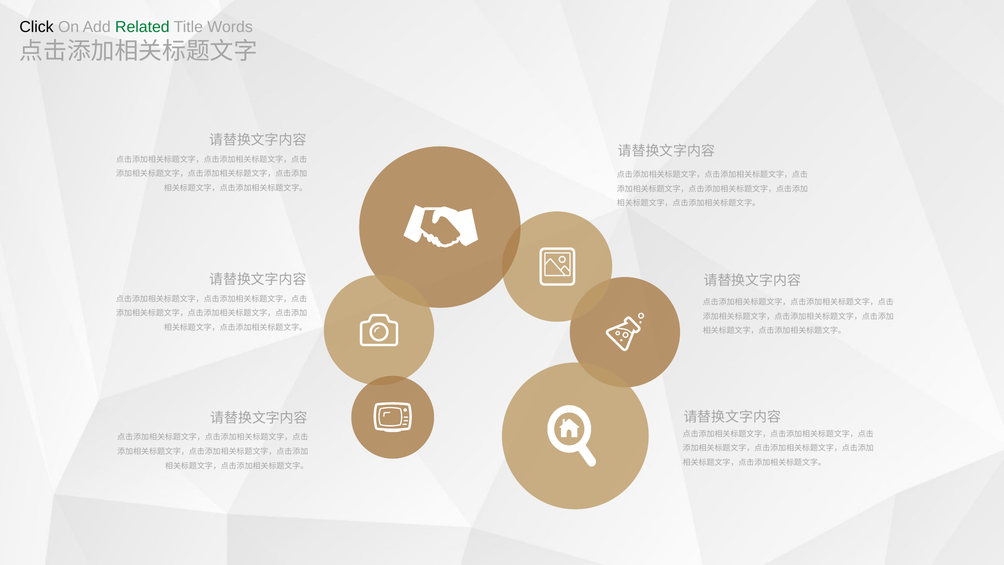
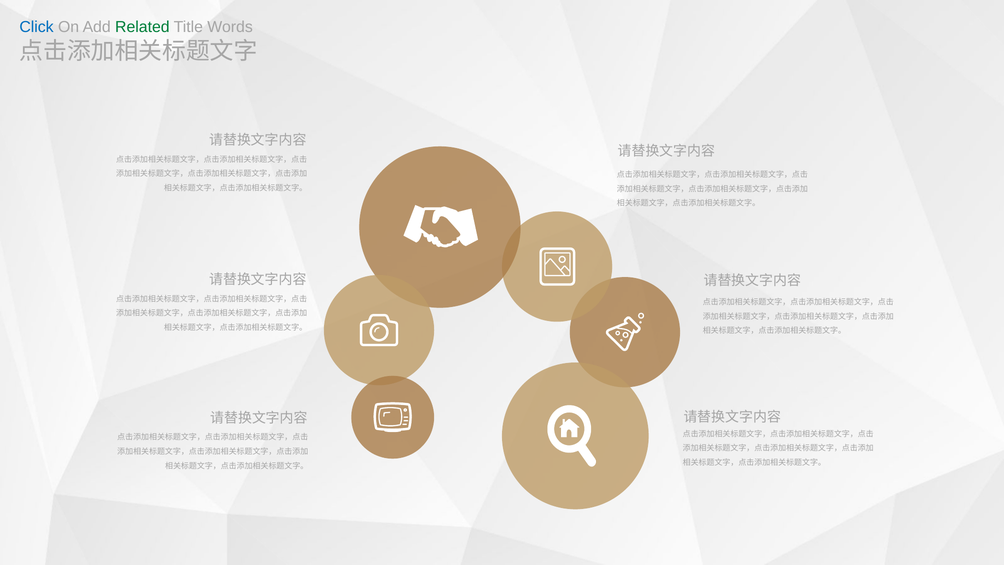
Click colour: black -> blue (37, 27)
